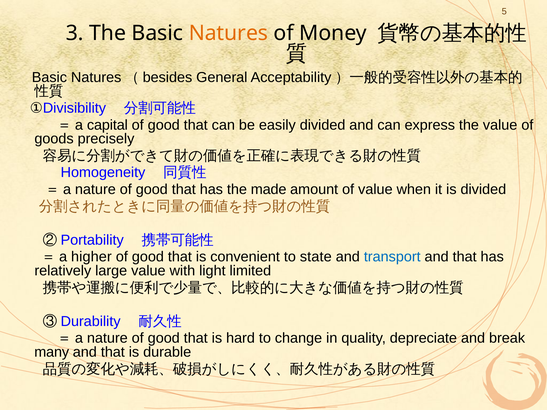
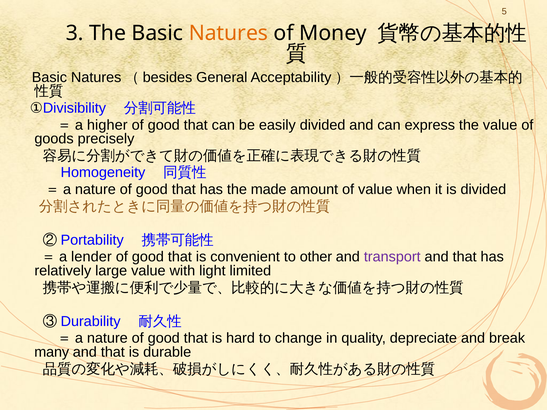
capital: capital -> higher (107, 125)
higher: higher -> lender (91, 257)
state: state -> other (316, 257)
transport colour: blue -> purple (392, 257)
